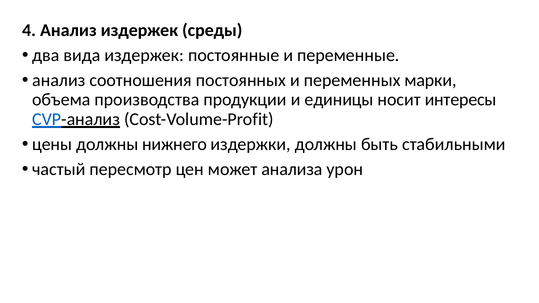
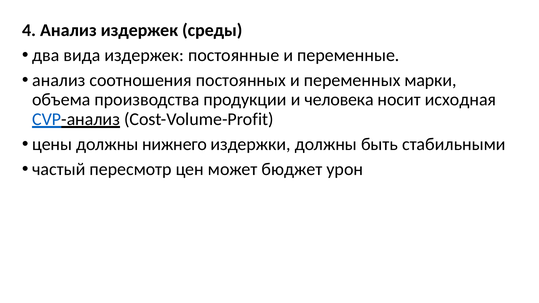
единицы: единицы -> человека (339, 100)
интересы: интересы -> исходная (461, 100)
анализа: анализа -> бюджет (292, 169)
